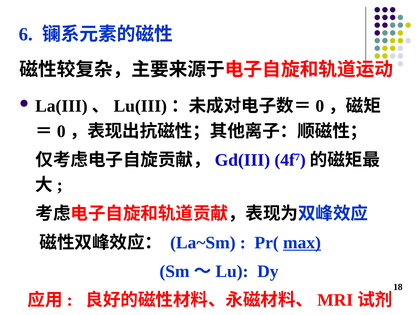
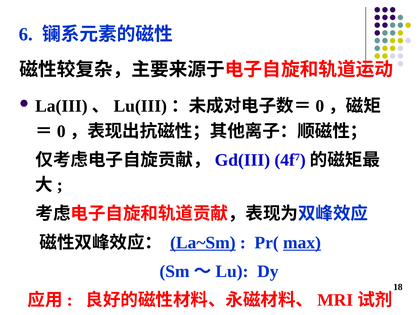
La~Sm underline: none -> present (203, 243)
